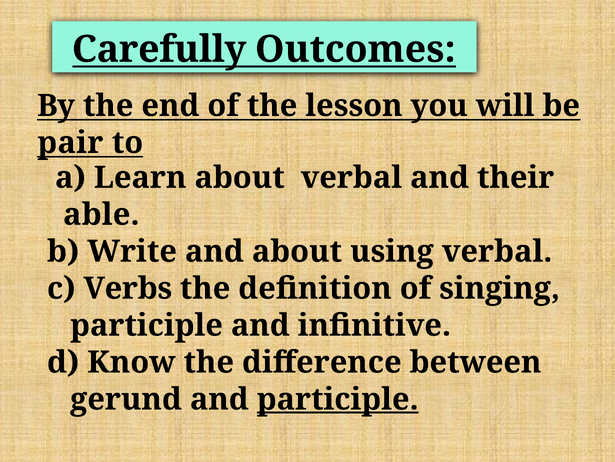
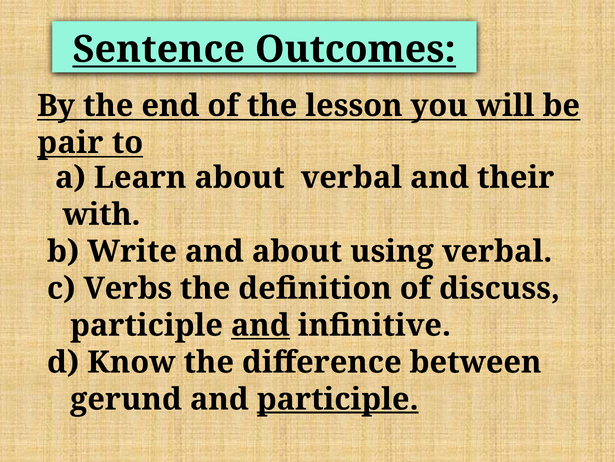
Carefully: Carefully -> Sentence (159, 49)
able: able -> with (102, 214)
singing: singing -> discuss (500, 288)
and underline: none -> present (260, 325)
